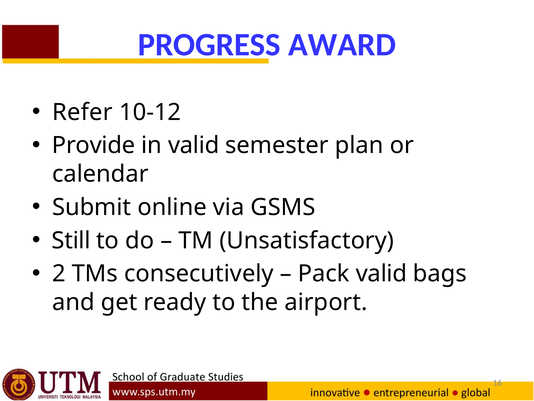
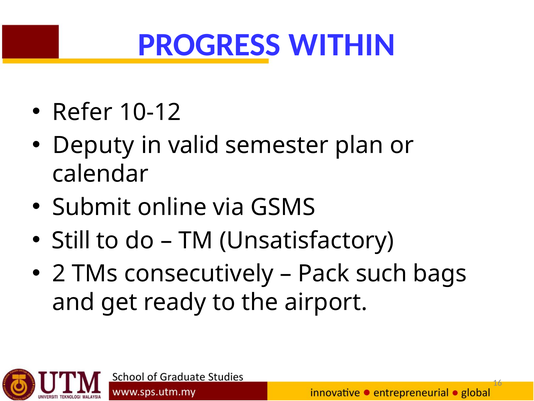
AWARD: AWARD -> WITHIN (342, 45)
Provide: Provide -> Deputy (93, 145)
Pack valid: valid -> such (381, 273)
